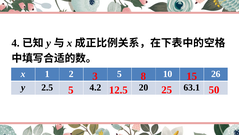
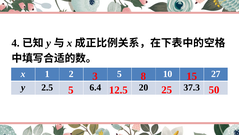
26: 26 -> 27 (216, 74)
4.2: 4.2 -> 6.4 (95, 87)
63.1: 63.1 -> 37.3 (192, 87)
